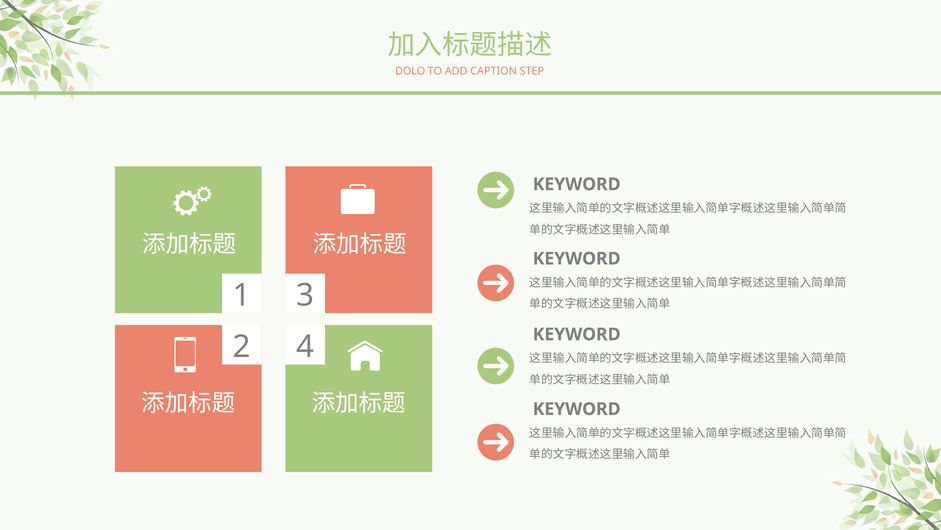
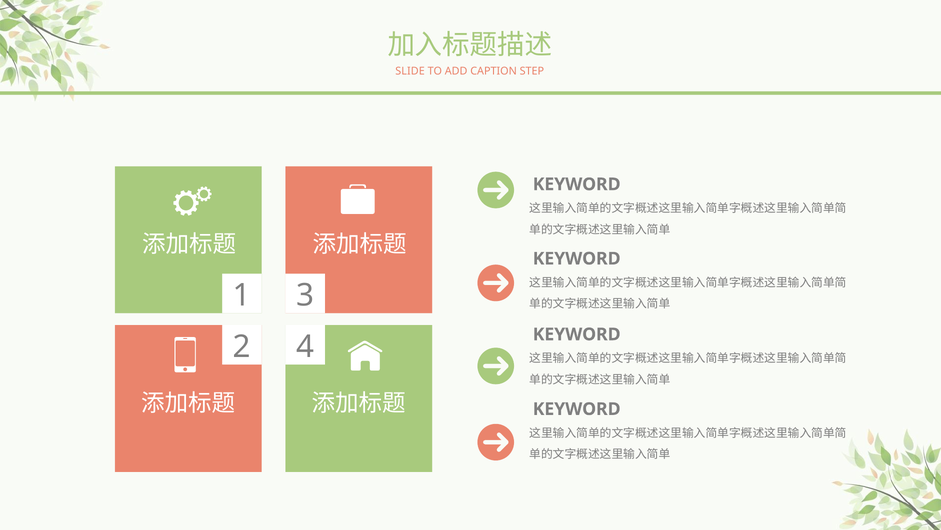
DOLO: DOLO -> SLIDE (410, 71)
